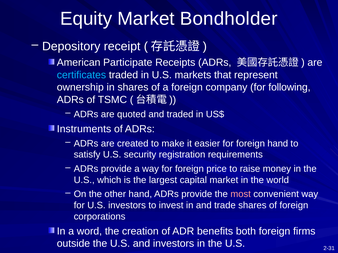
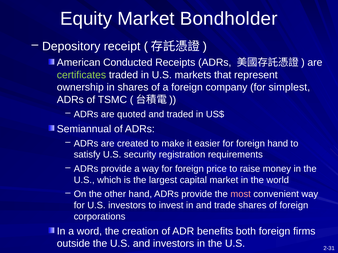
Participate: Participate -> Conducted (128, 63)
certificates colour: light blue -> light green (81, 75)
following: following -> simplest (289, 87)
Instruments: Instruments -> Semiannual (84, 129)
